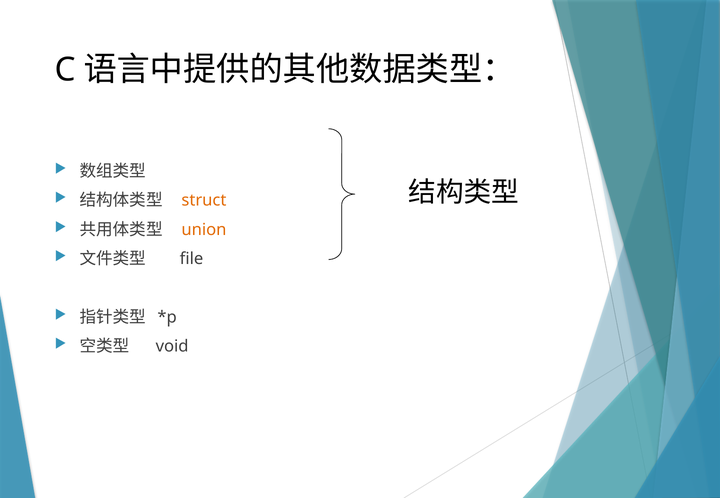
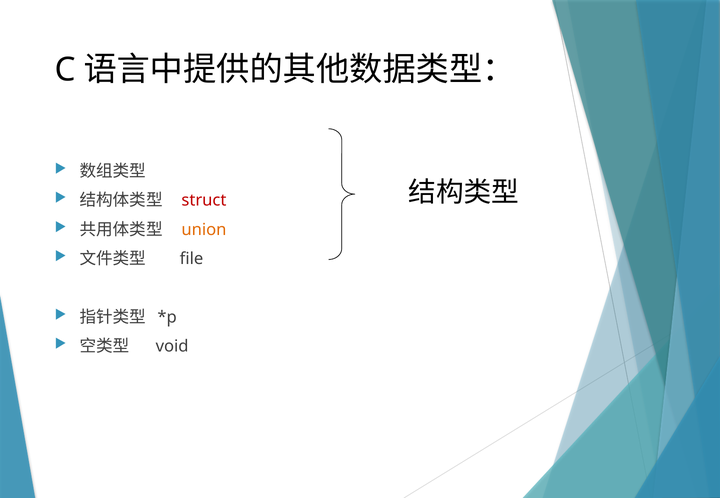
struct colour: orange -> red (204, 201)
